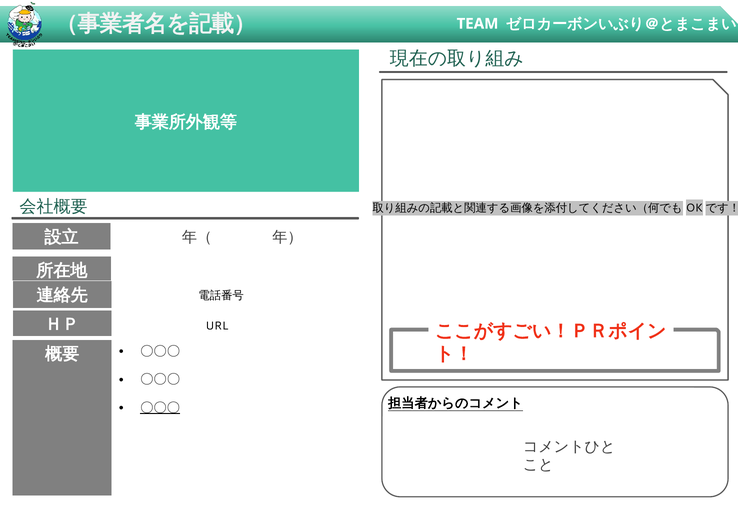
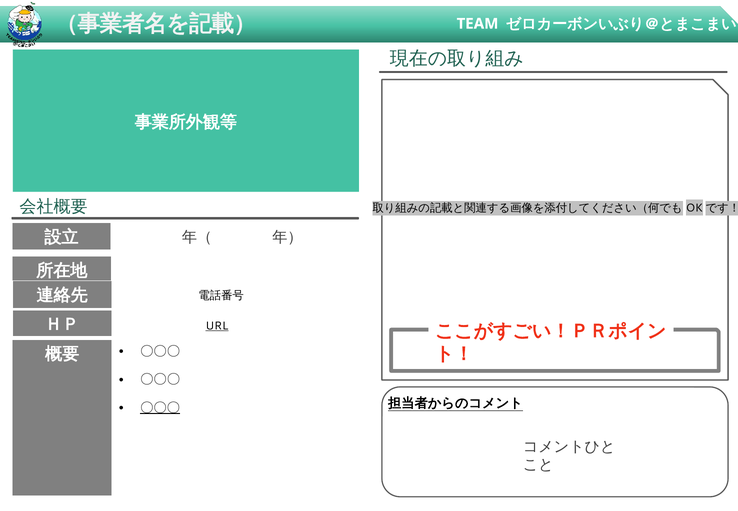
URL underline: none -> present (217, 326)
